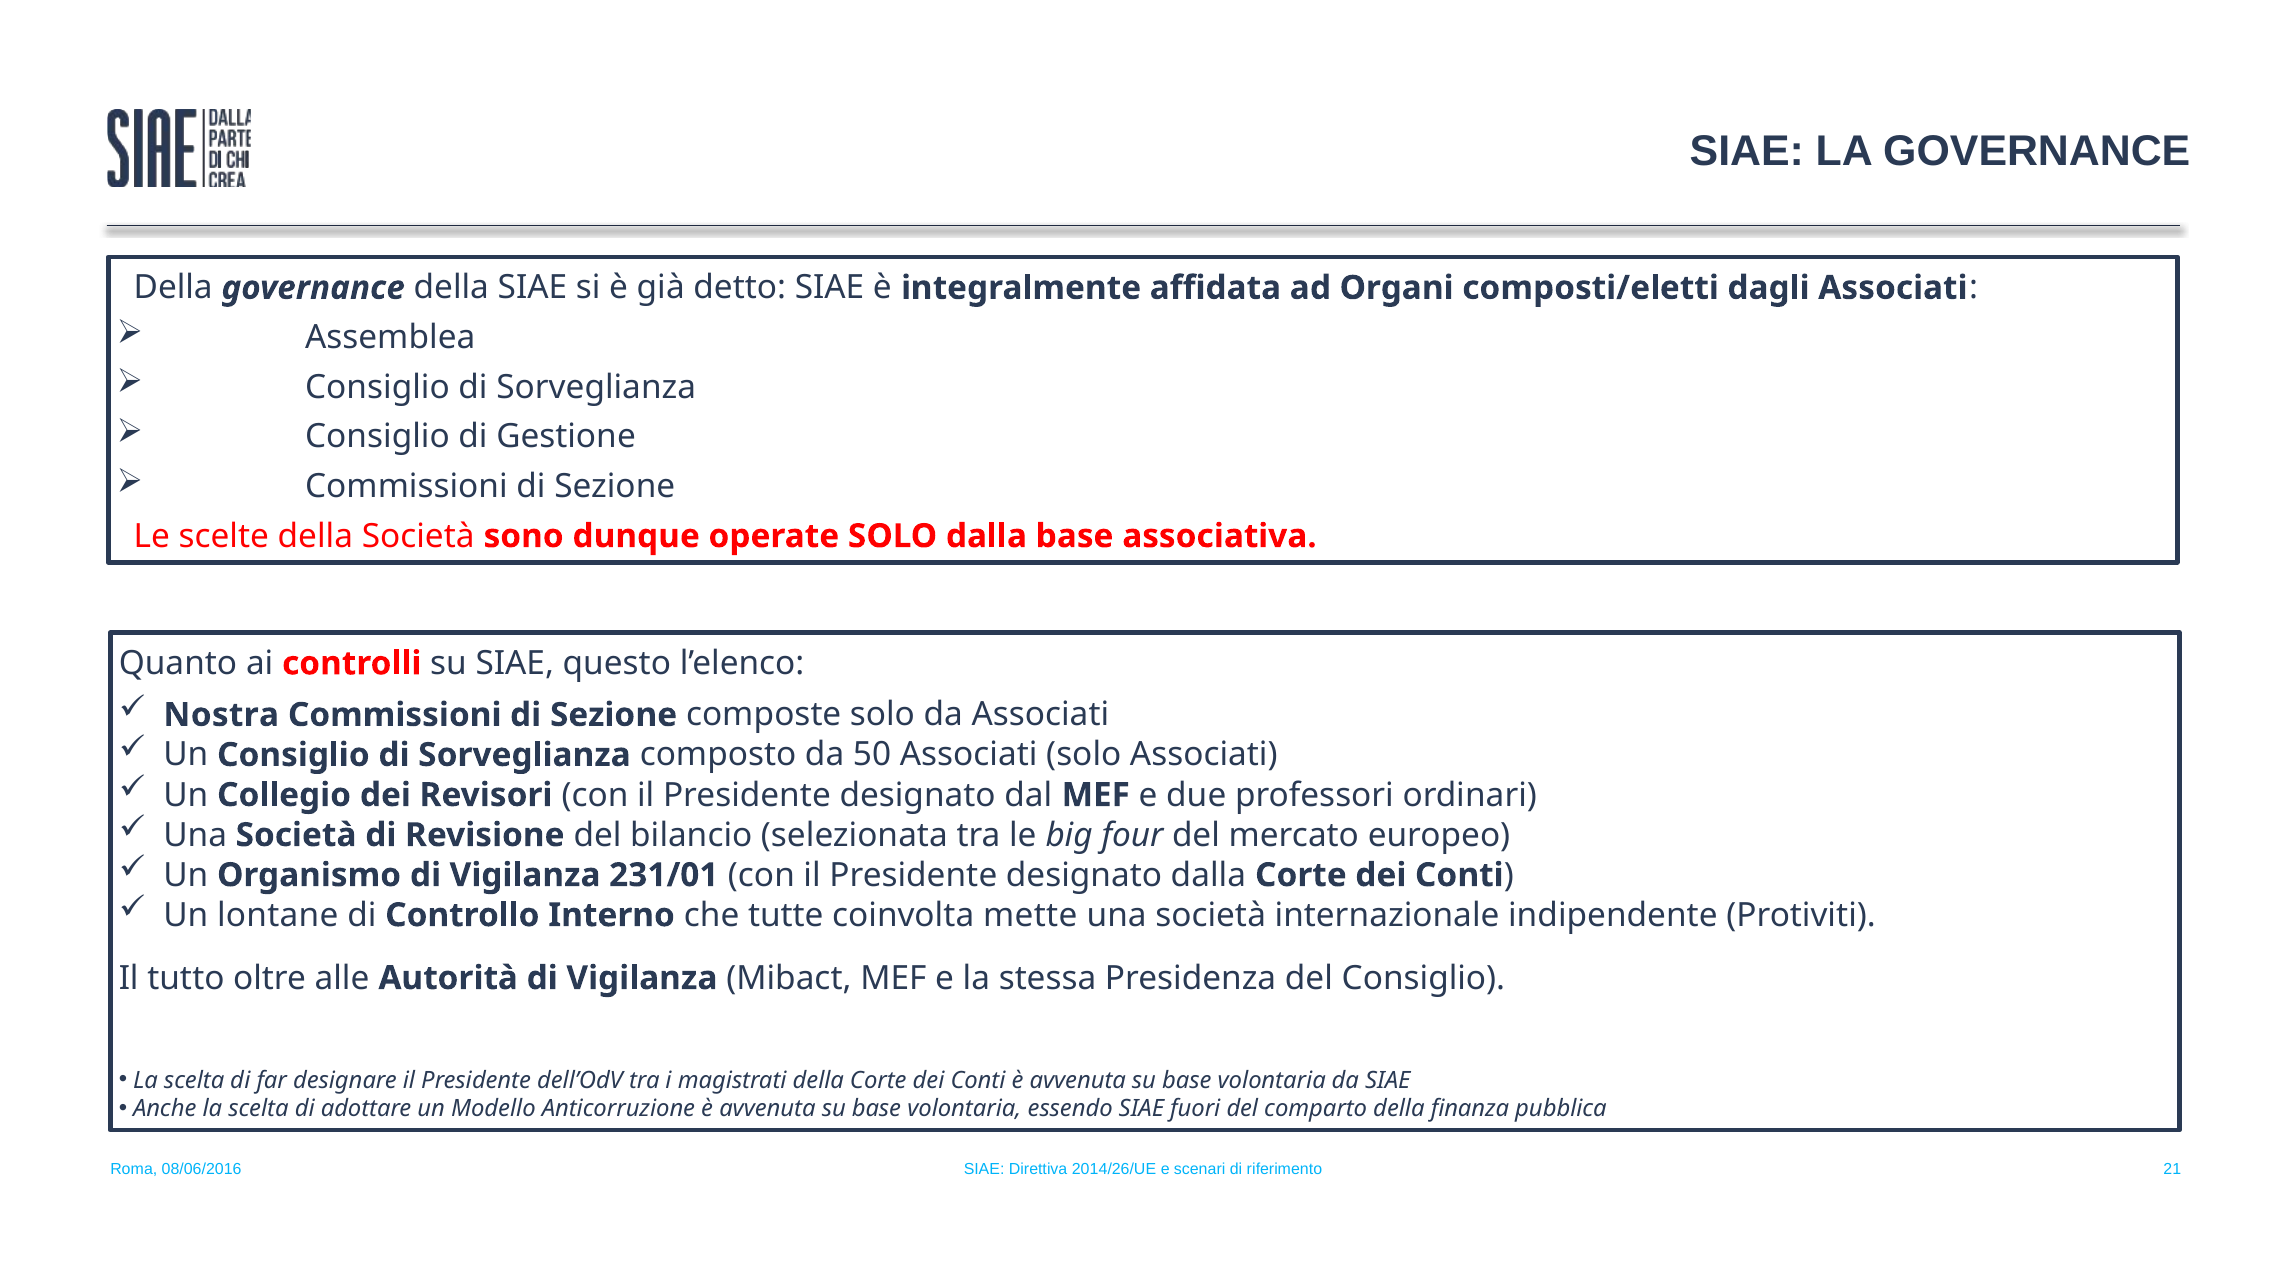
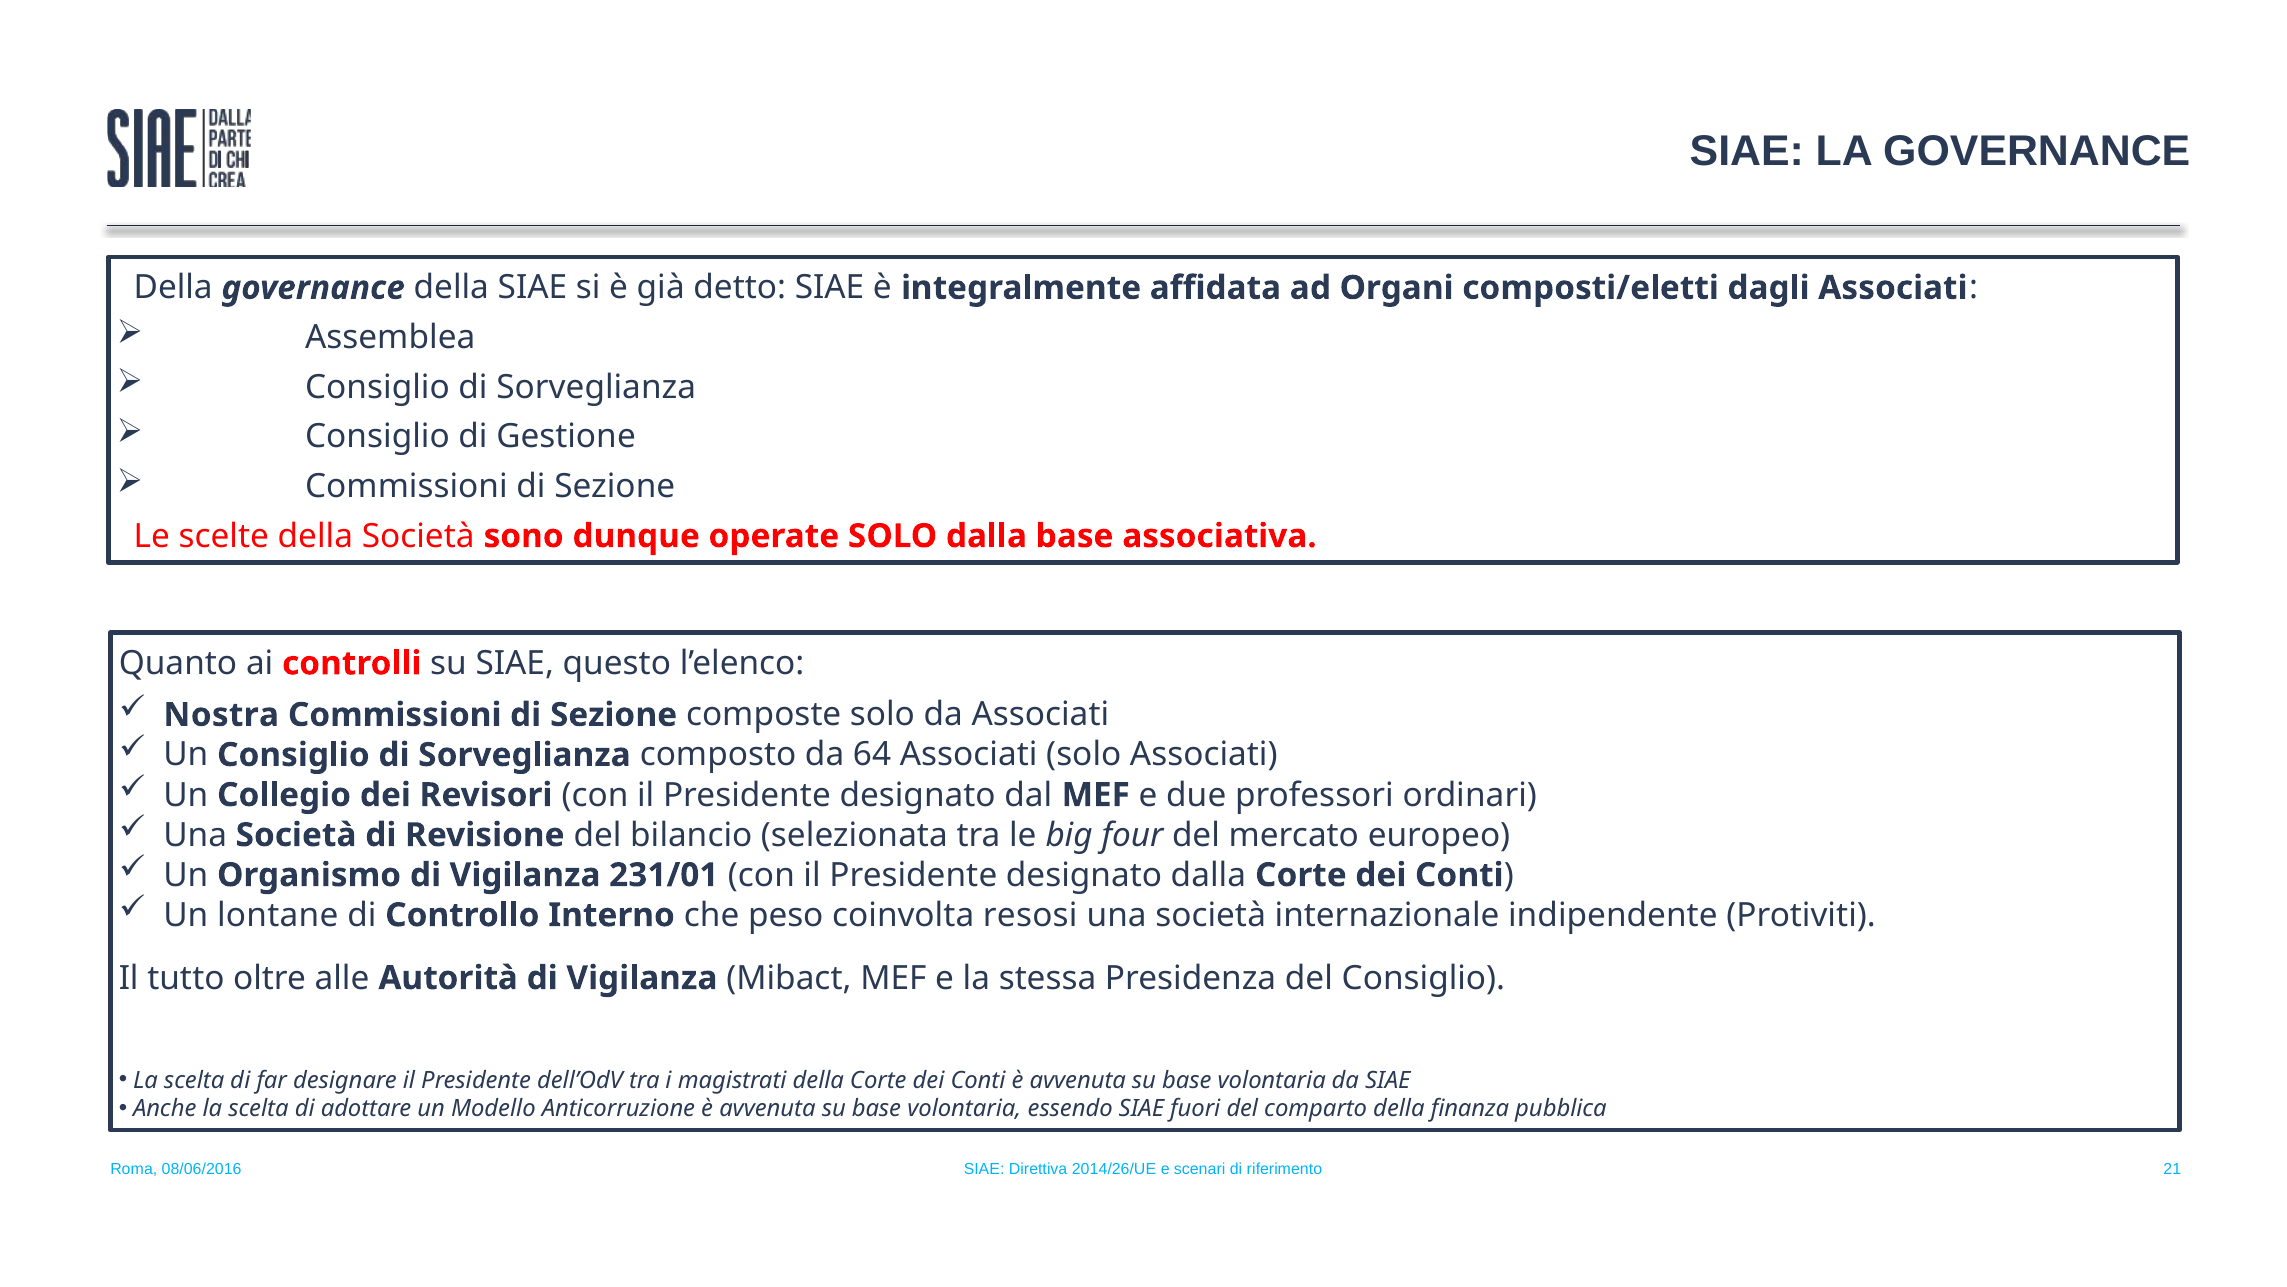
50: 50 -> 64 (872, 755)
tutte: tutte -> peso (786, 915)
mette: mette -> resosi (1030, 915)
